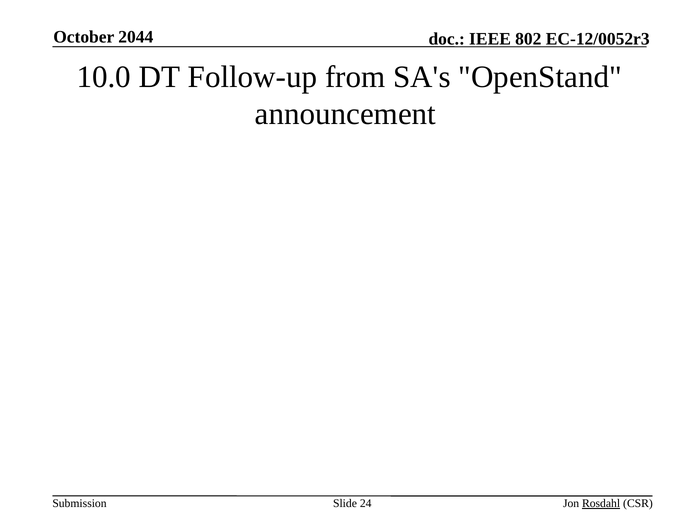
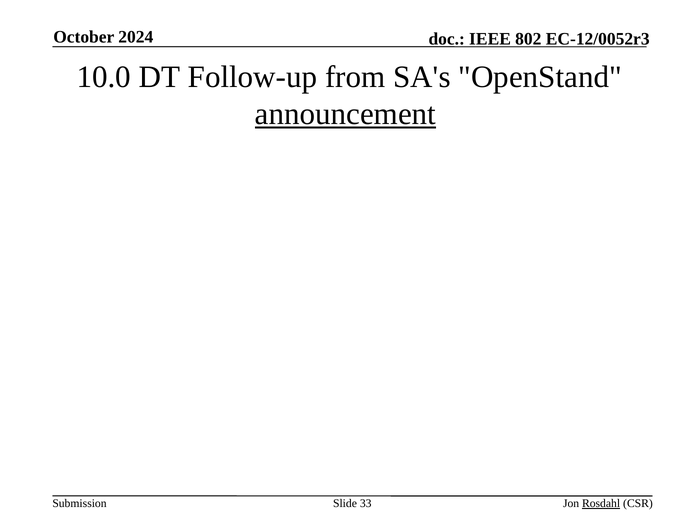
2044: 2044 -> 2024 (136, 37)
announcement underline: none -> present (346, 114)
24: 24 -> 33 (366, 503)
